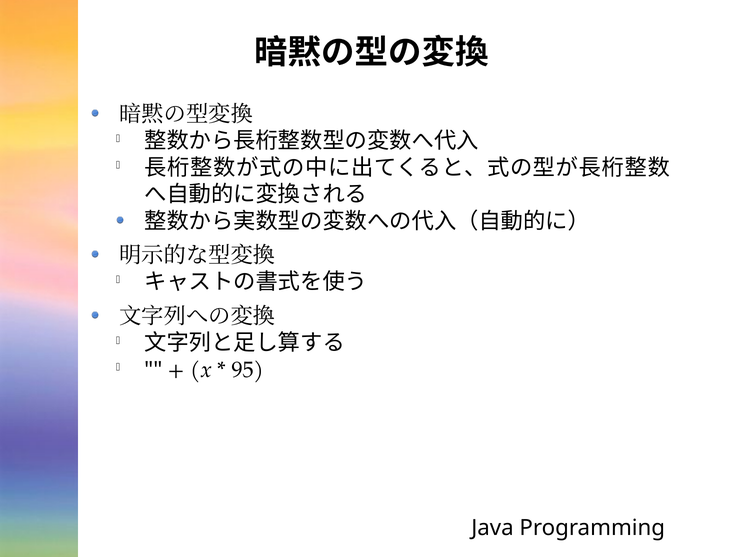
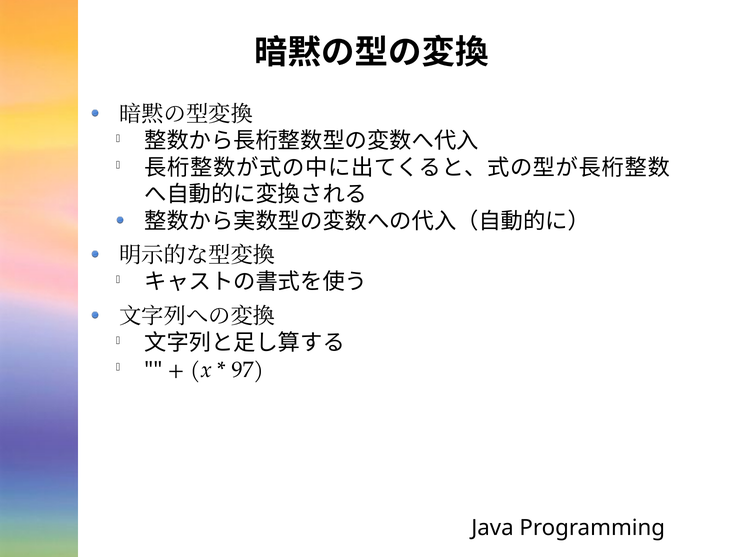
95: 95 -> 97 (248, 370)
